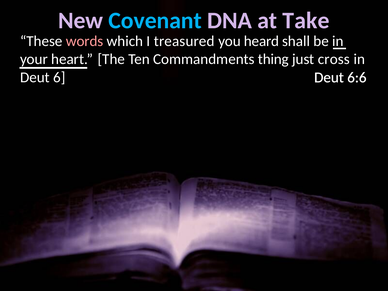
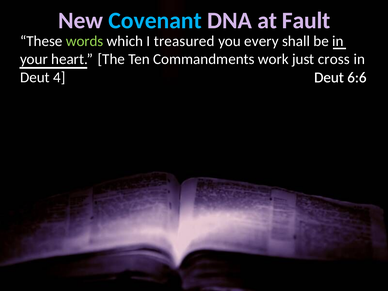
Take: Take -> Fault (306, 21)
words colour: pink -> light green (85, 41)
heard: heard -> every (261, 41)
thing: thing -> work (273, 59)
6: 6 -> 4 (59, 77)
